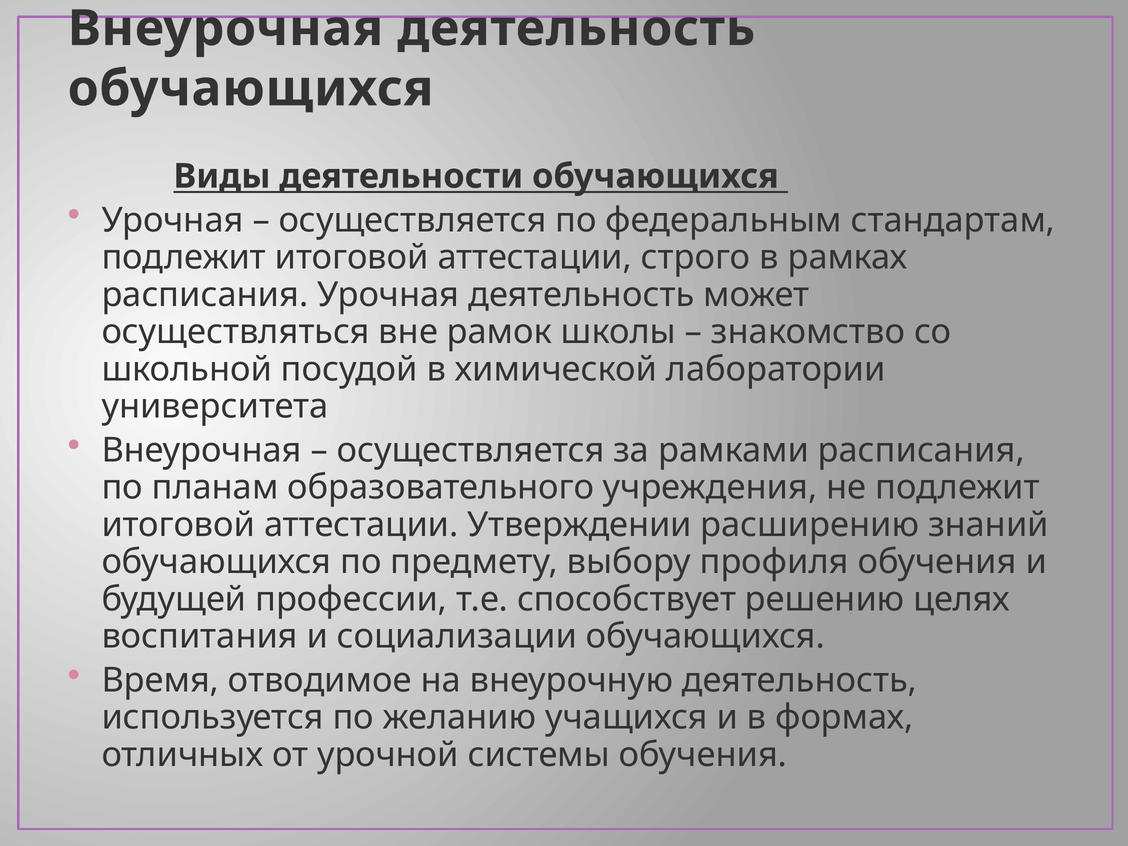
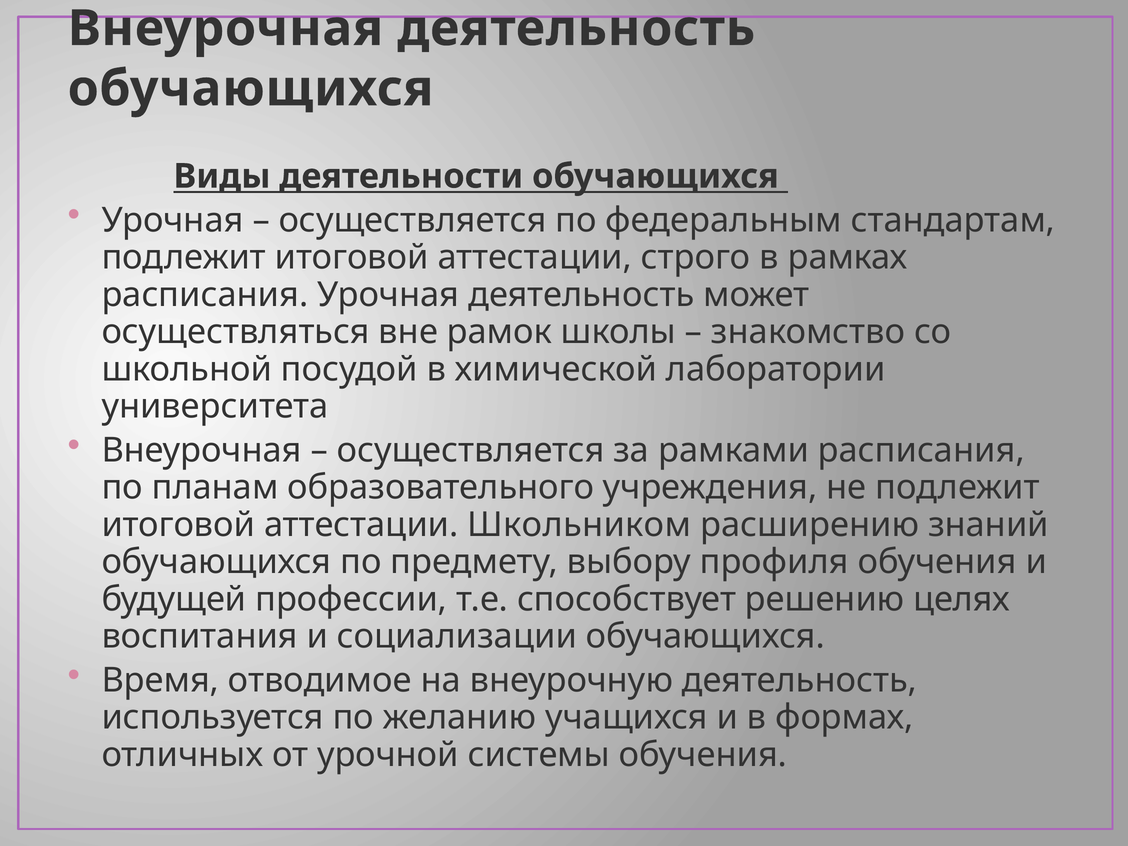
Утверждении: Утверждении -> Школьником (579, 525)
